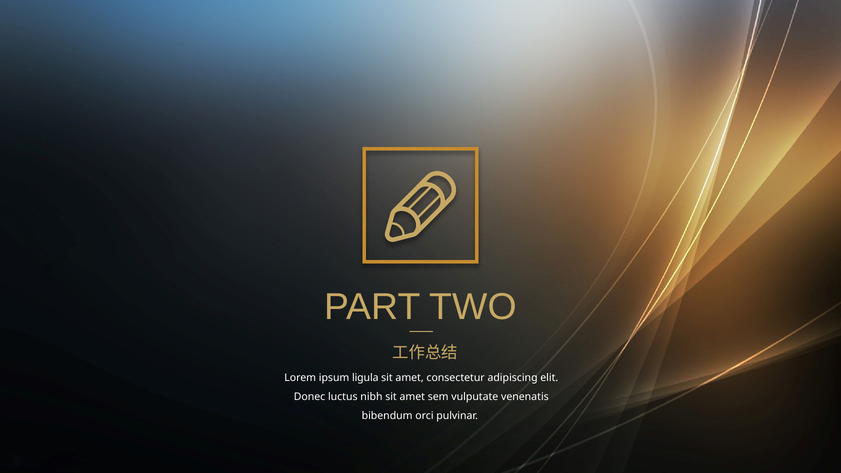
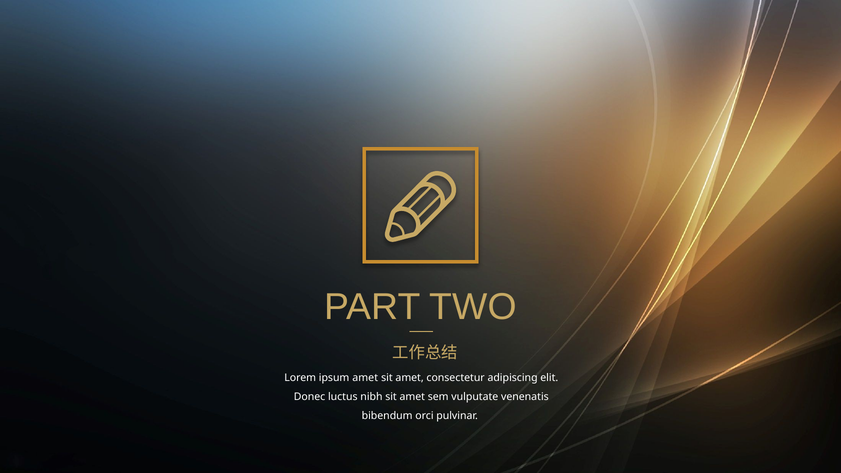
ipsum ligula: ligula -> amet (365, 378)
